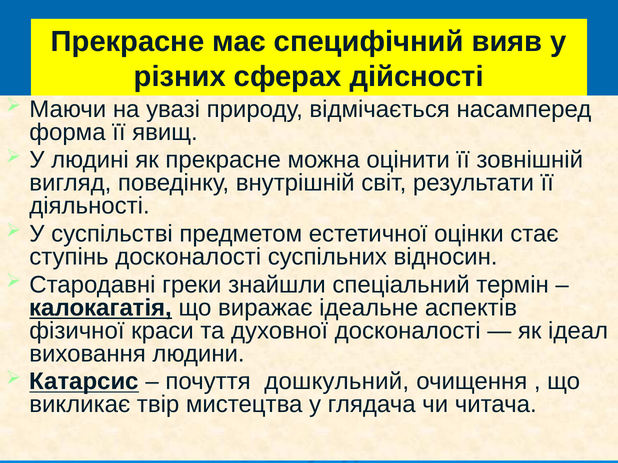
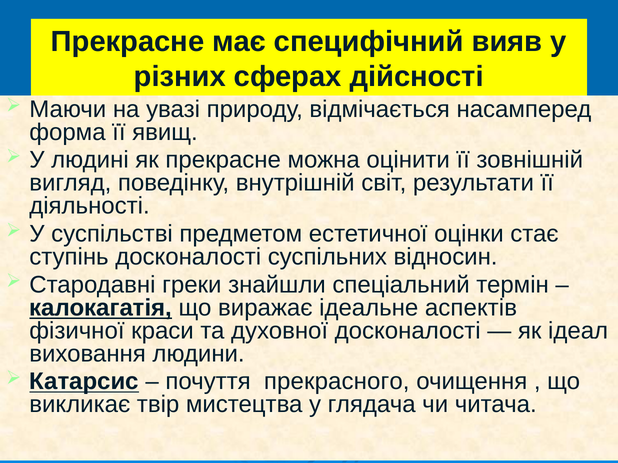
дошкульний: дошкульний -> прекрасного (337, 382)
